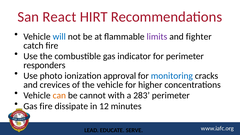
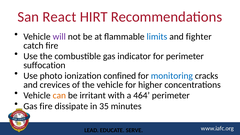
will colour: blue -> purple (59, 37)
limits colour: purple -> blue (157, 37)
responders: responders -> suffocation (44, 65)
approval: approval -> confined (120, 76)
cannot: cannot -> irritant (93, 96)
283: 283 -> 464 (142, 96)
12: 12 -> 35 (104, 106)
